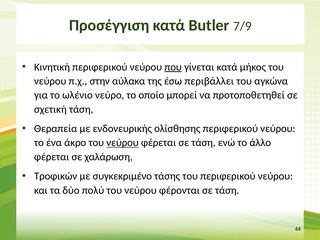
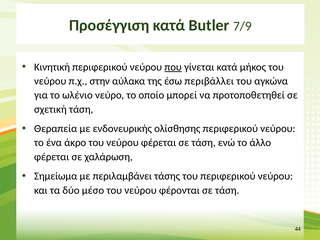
νεύρου underline: present -> none (122, 143)
Τροφικών: Τροφικών -> Σημείωμα (56, 176)
συγκεκριμένο: συγκεκριμένο -> περιλαμβάνει (122, 176)
πολύ: πολύ -> μέσο (93, 190)
